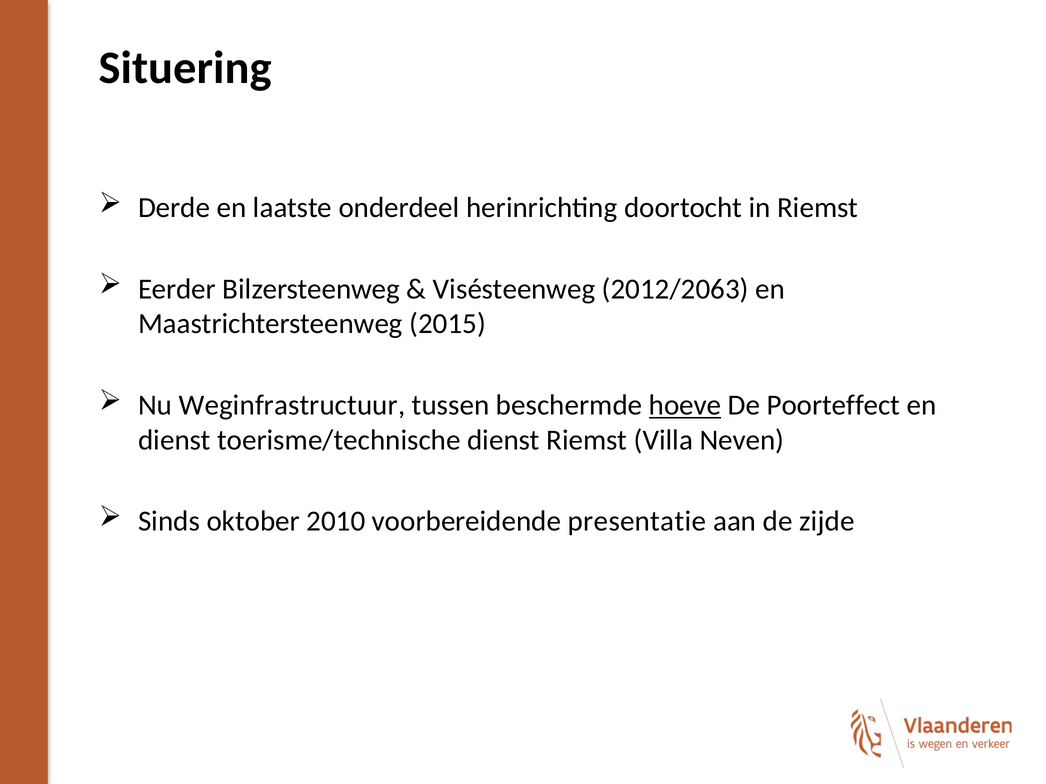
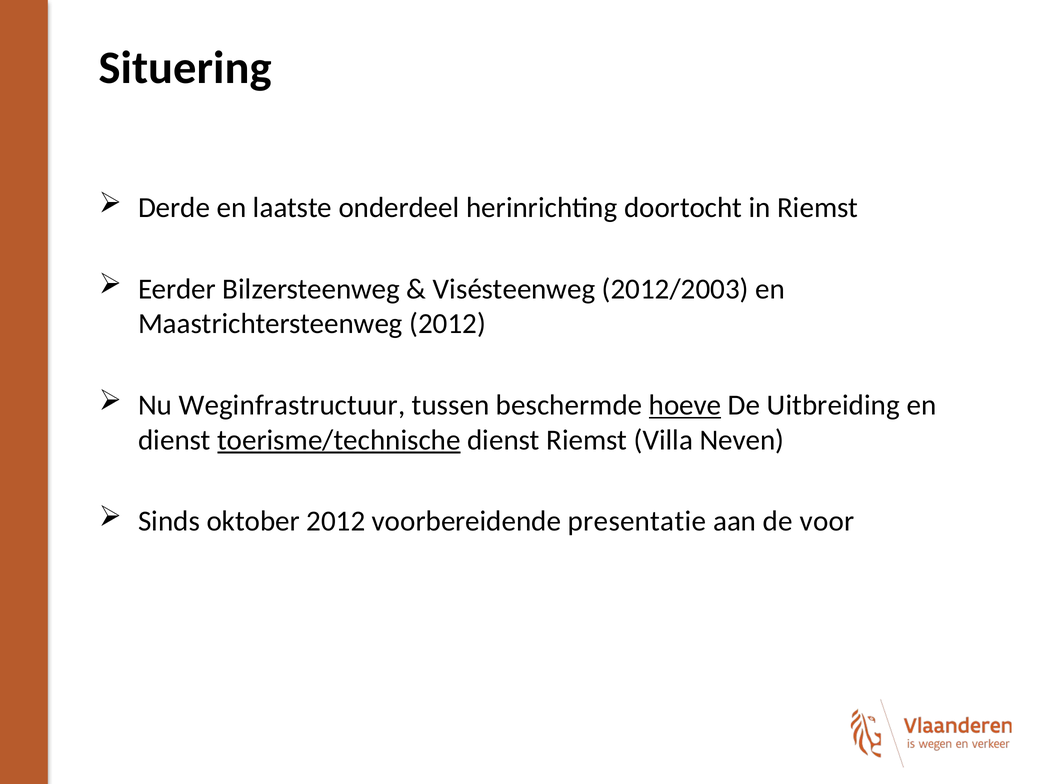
2012/2063: 2012/2063 -> 2012/2003 (675, 289)
Maastrichtersteenweg 2015: 2015 -> 2012 (448, 324)
Poorteffect: Poorteffect -> Uitbreiding (833, 405)
toerisme/technische underline: none -> present (339, 440)
oktober 2010: 2010 -> 2012 (336, 522)
zijde: zijde -> voor (827, 522)
